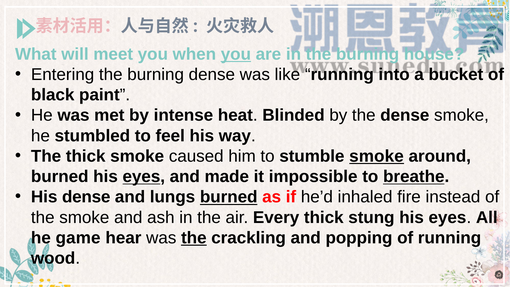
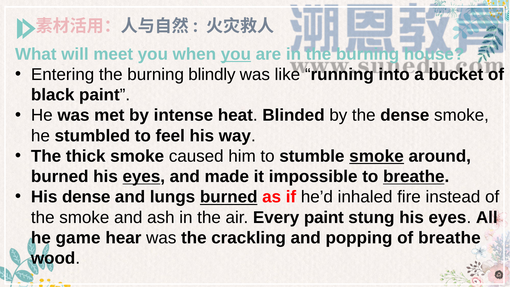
burning dense: dense -> blindly (212, 75)
Every thick: thick -> paint (324, 217)
the underline: present -> none (194, 238)
of running: running -> breathe (449, 238)
